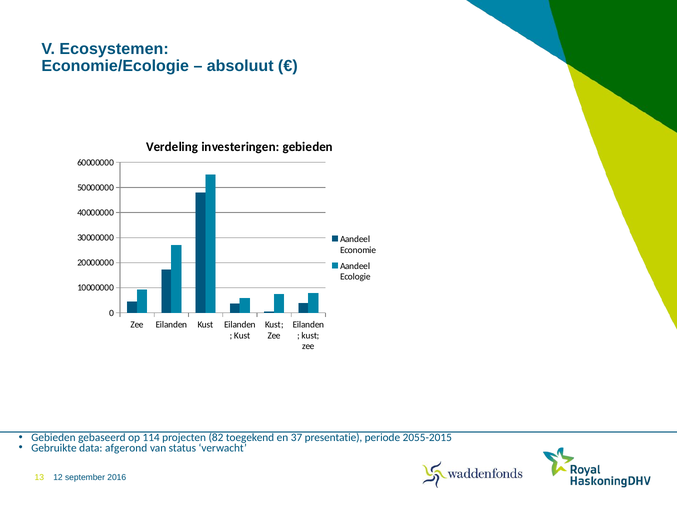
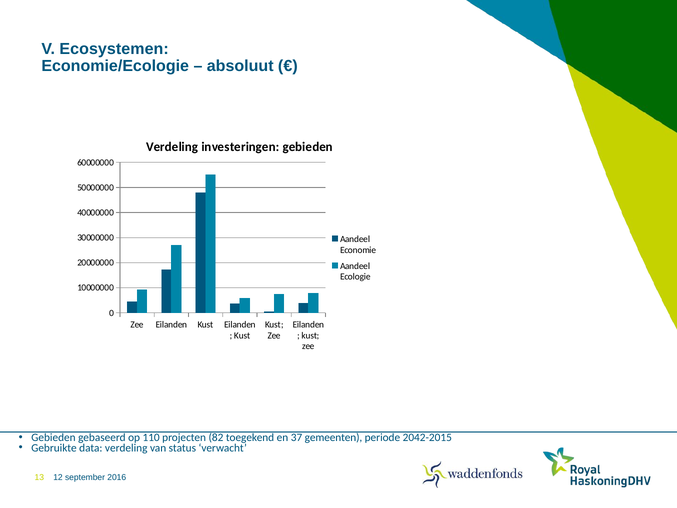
114: 114 -> 110 (151, 437)
presentatie: presentatie -> gemeenten (333, 437)
2055-2015: 2055-2015 -> 2042-2015 (427, 437)
data afgerond: afgerond -> verdeling (126, 447)
